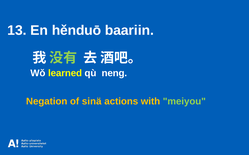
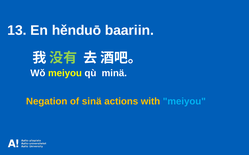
Wǒ learned: learned -> meiyou (65, 73)
neng: neng -> minä (114, 73)
meiyou colour: light green -> light blue (184, 102)
